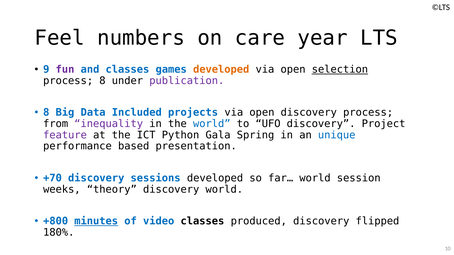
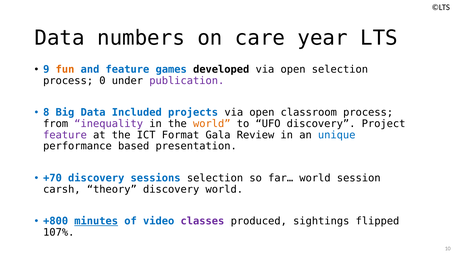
Feel: Feel -> Data (60, 38)
fun colour: purple -> orange (65, 70)
and classes: classes -> feature (127, 70)
developed colour: orange -> black (221, 70)
selection underline: present -> none (340, 70)
process 8: 8 -> 0 (102, 81)
open discovery: discovery -> classroom (309, 113)
world colour: blue -> orange (212, 124)
Python: Python -> Format (181, 135)
Spring: Spring -> Review (256, 135)
sessions developed: developed -> selection (215, 178)
weeks: weeks -> carsh (62, 190)
classes colour: black -> purple (202, 221)
produced discovery: discovery -> sightings (321, 221)
180%: 180% -> 107% (59, 233)
